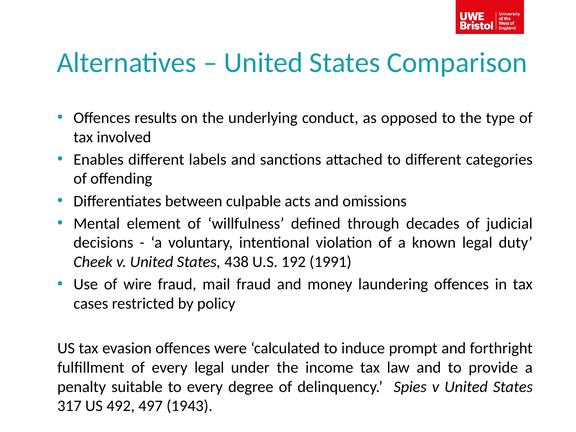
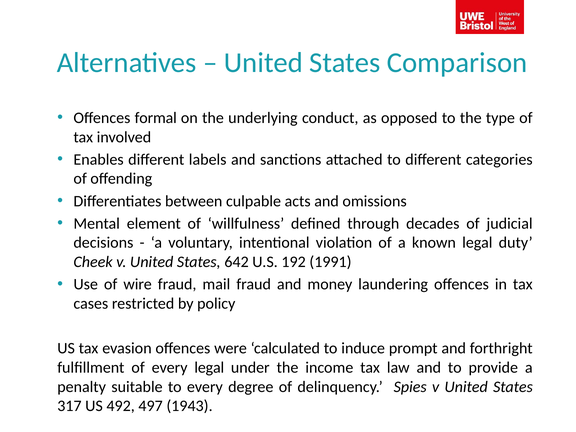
results: results -> formal (156, 118)
438: 438 -> 642 (237, 262)
